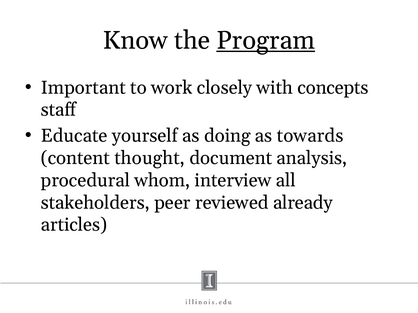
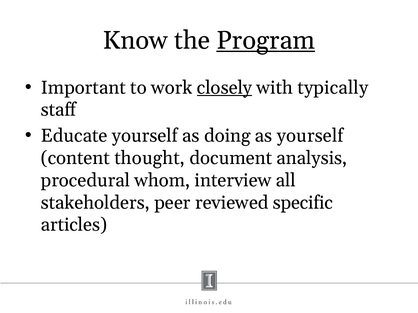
closely underline: none -> present (225, 88)
concepts: concepts -> typically (333, 88)
as towards: towards -> yourself (310, 136)
already: already -> specific (303, 203)
